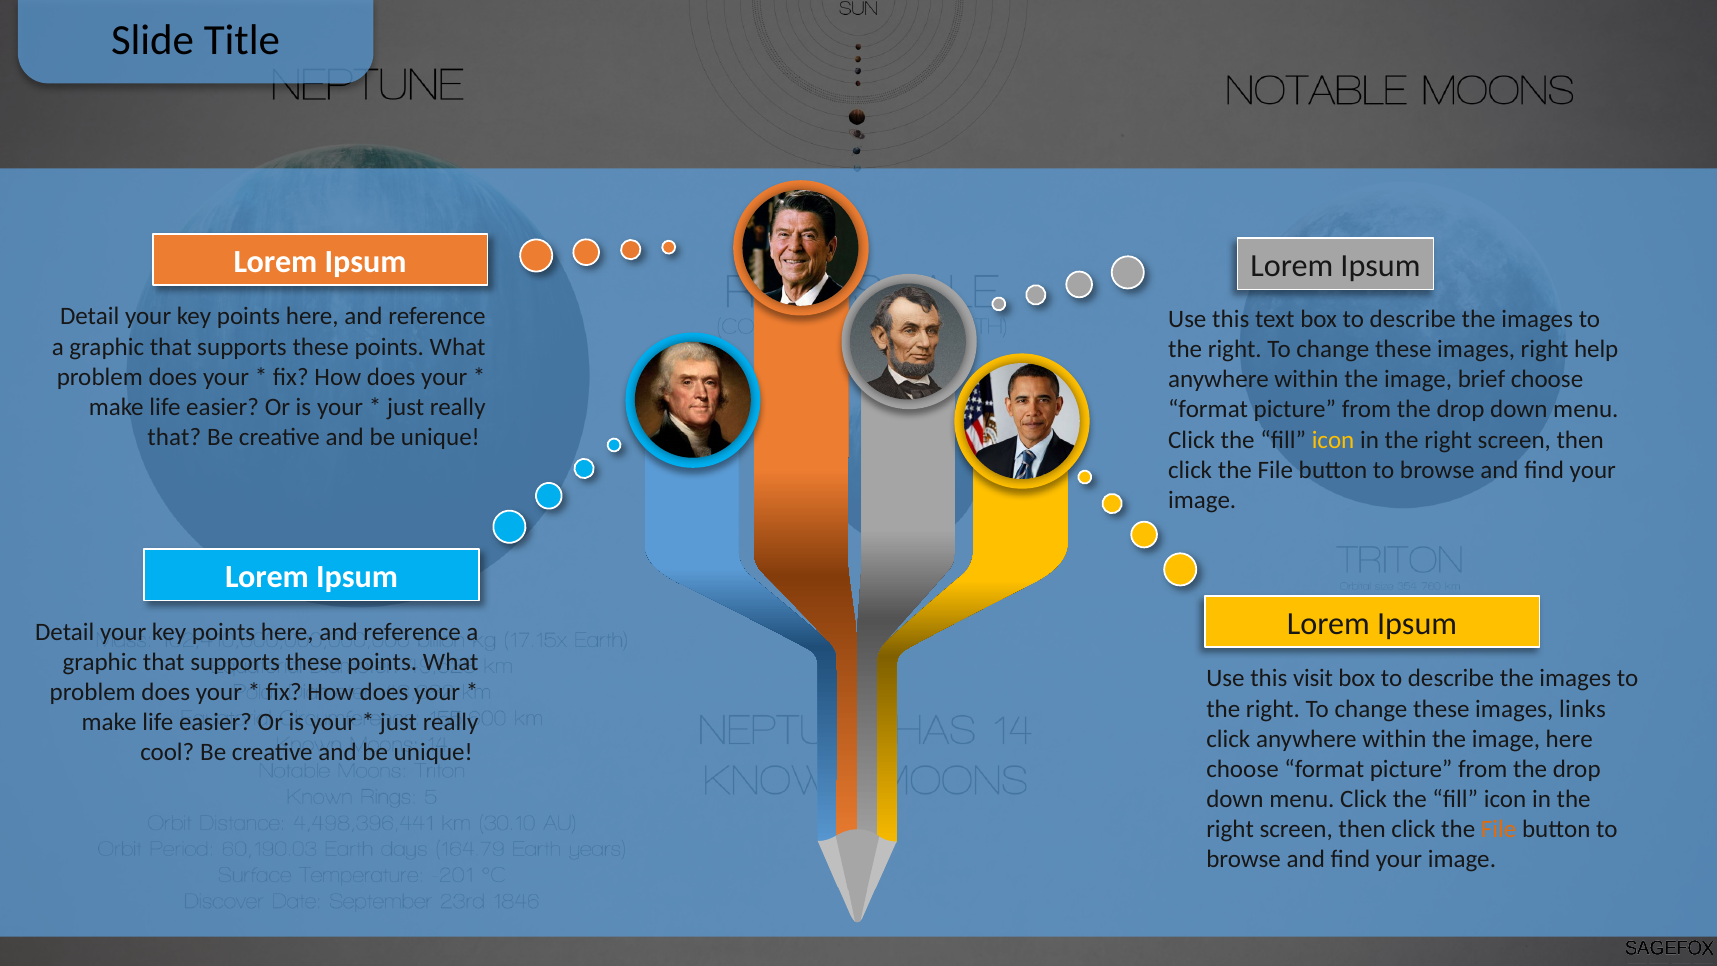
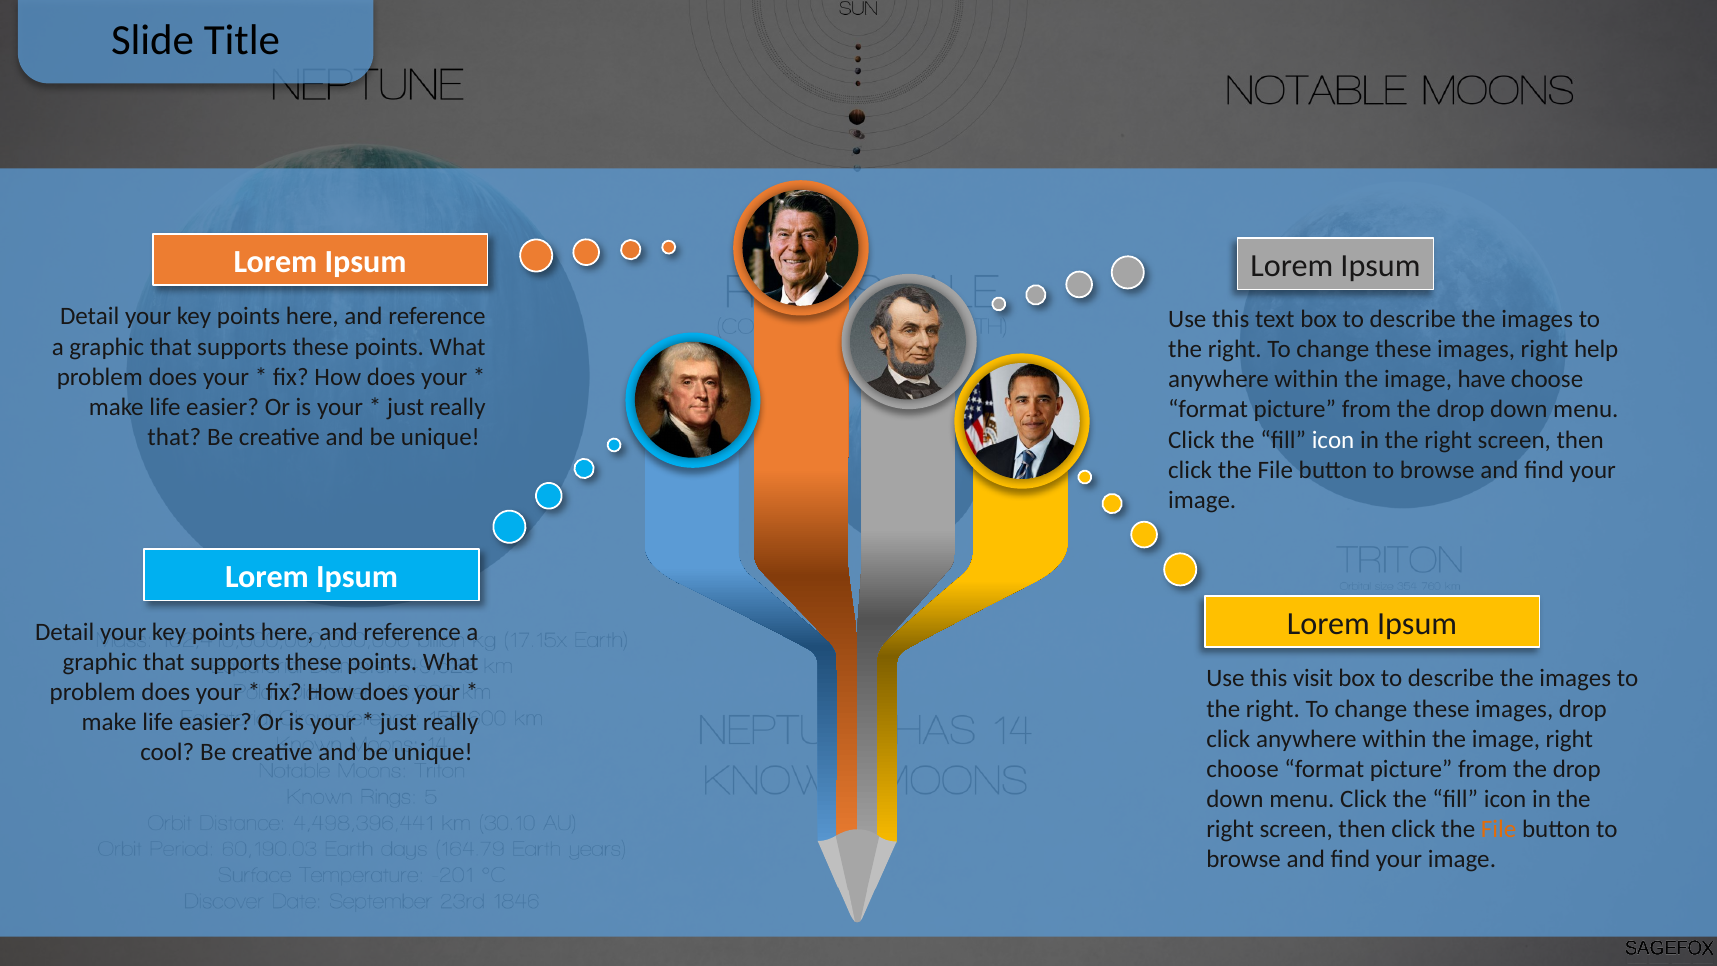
brief: brief -> have (1482, 380)
icon colour: yellow -> white (1333, 440)
images links: links -> drop (1583, 709)
image here: here -> right (1569, 739)
